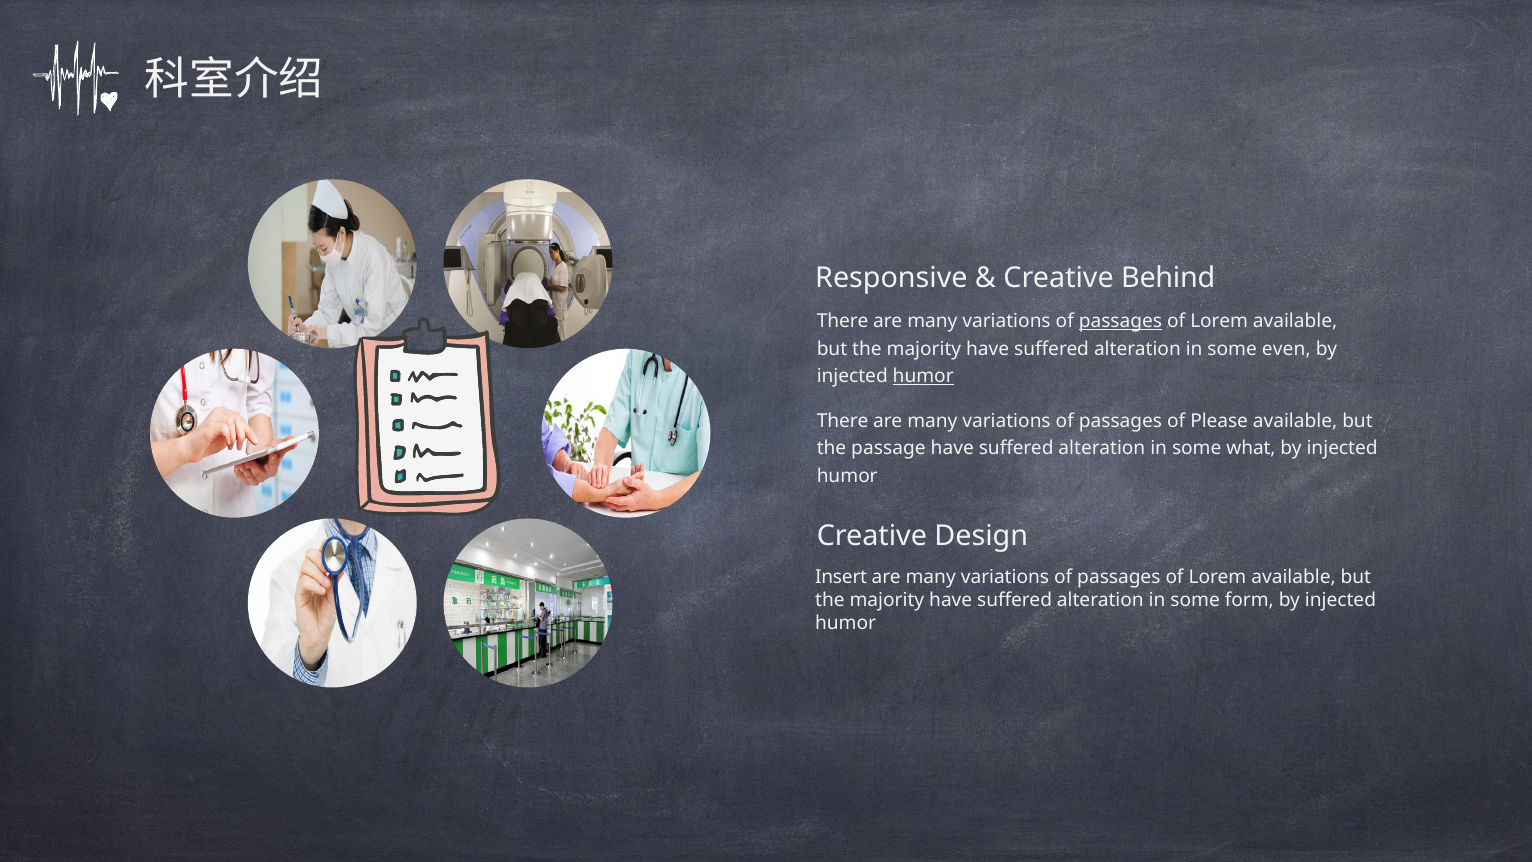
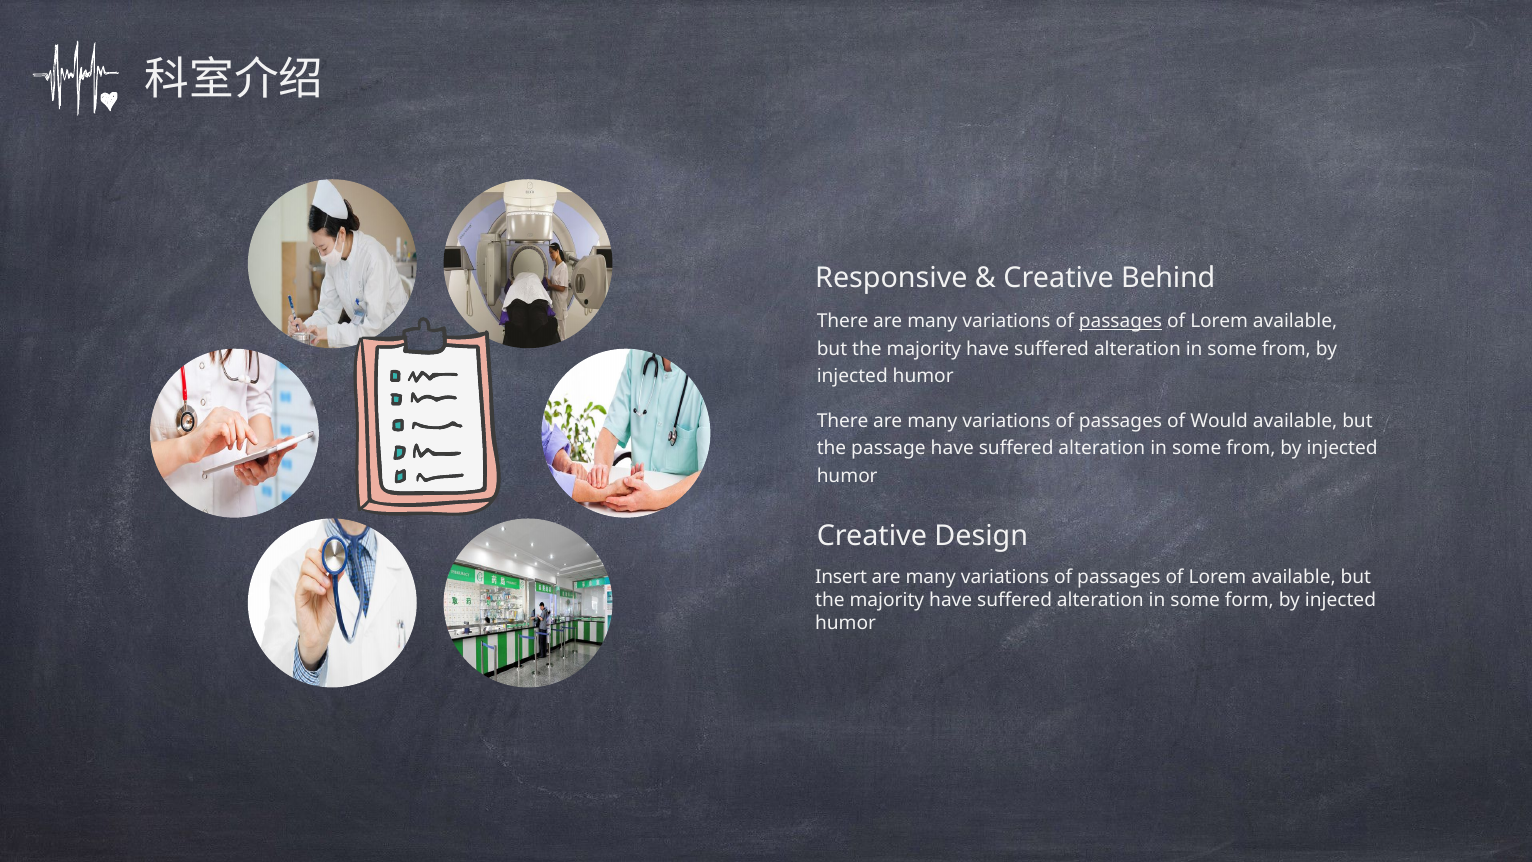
even: even -> from (1286, 349)
humor underline: present -> none (923, 377)
Please: Please -> Would (1219, 421)
what: what -> from (1251, 448)
